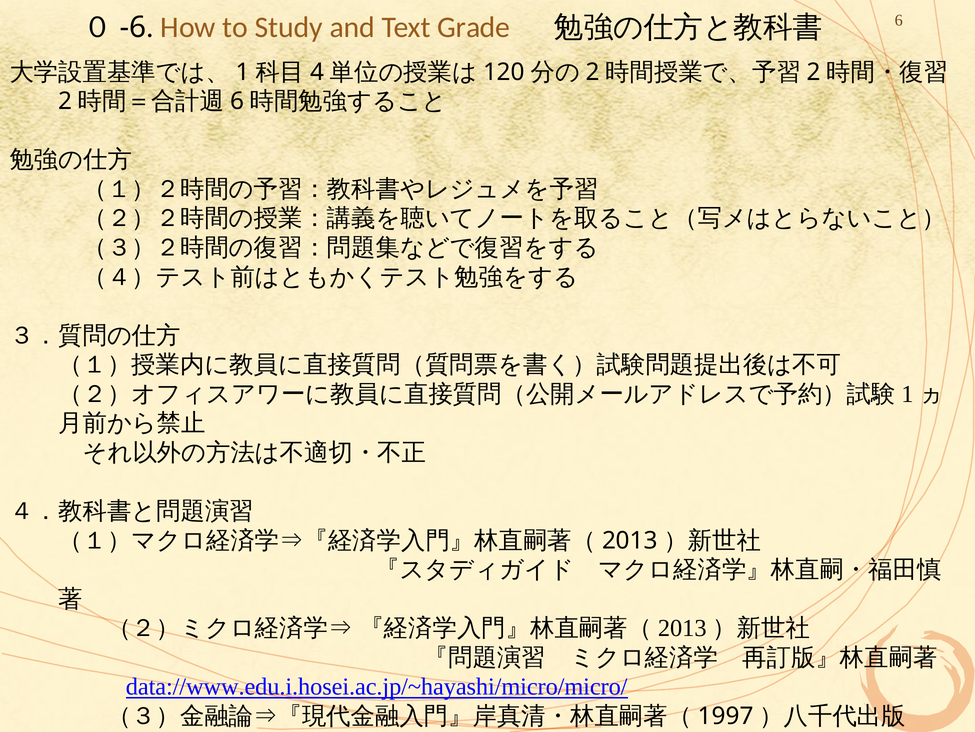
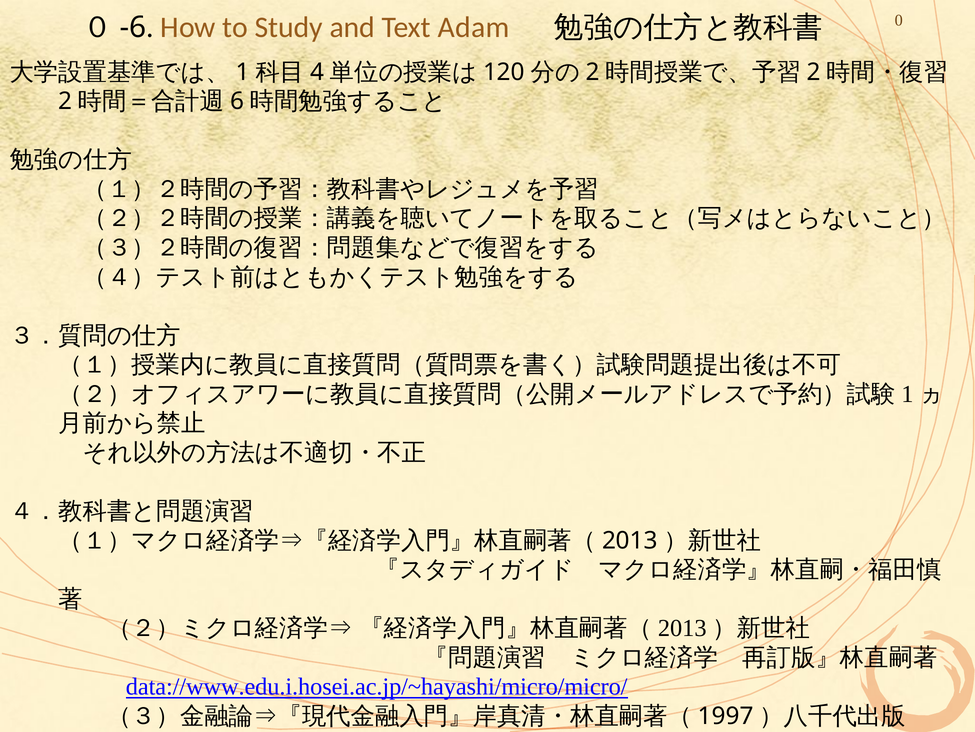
Grade: Grade -> Adam (473, 27)
6: 6 -> 0 (899, 20)
